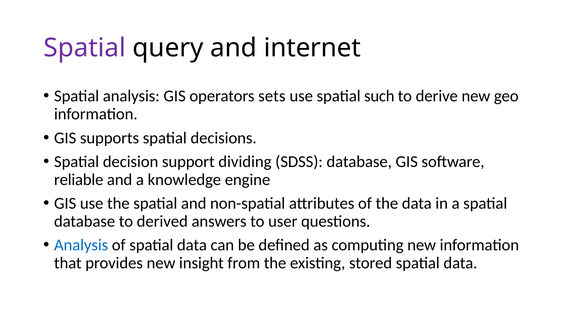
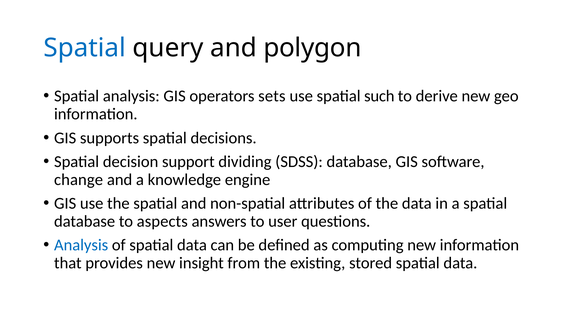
Spatial colour: purple -> blue (85, 48)
internet: internet -> polygon (312, 48)
reliable: reliable -> change (79, 180)
derived: derived -> aspects (162, 221)
